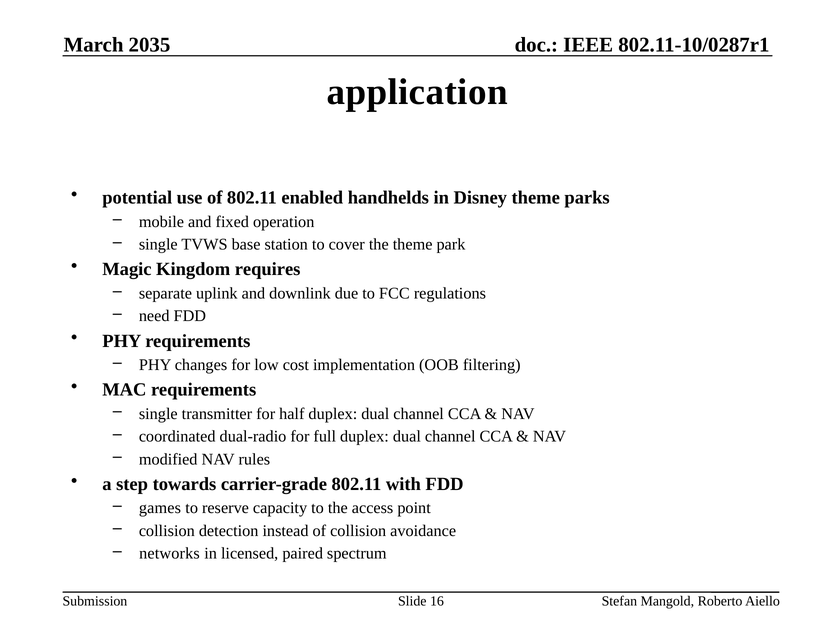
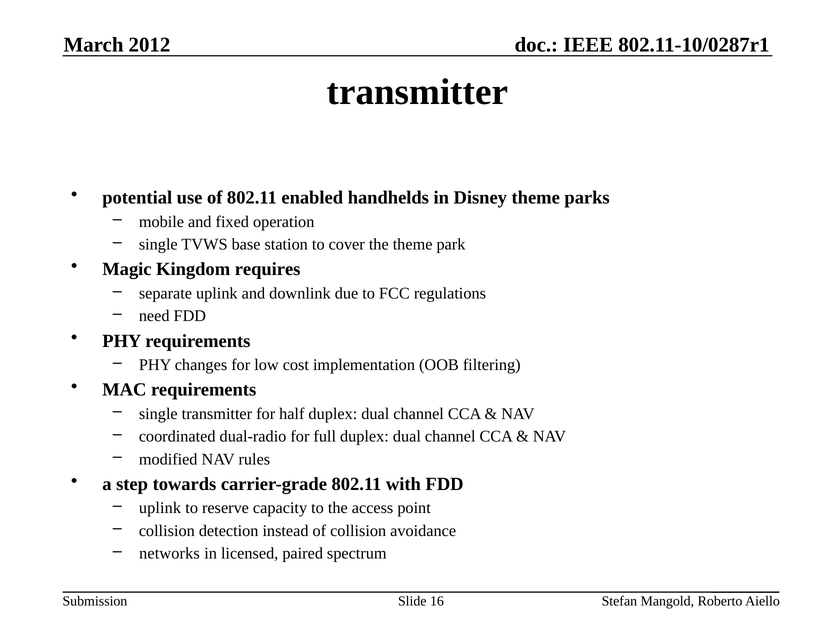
2035: 2035 -> 2012 (149, 45)
application: application -> transmitter (417, 92)
games: games -> uplink (160, 507)
